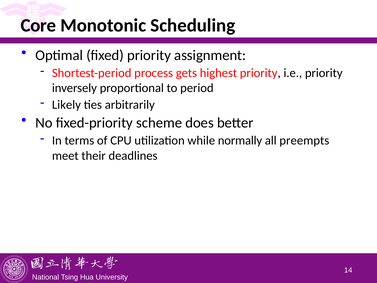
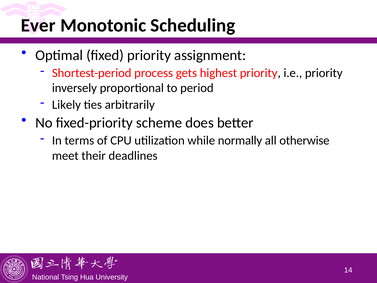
Core: Core -> Ever (38, 25)
preempts: preempts -> otherwise (304, 140)
